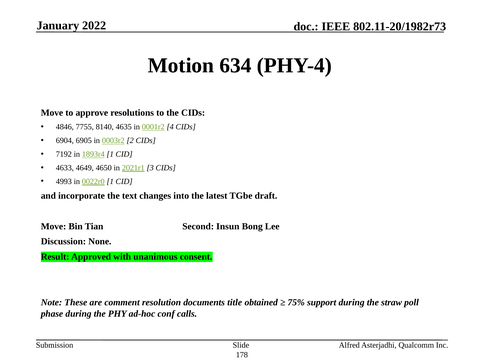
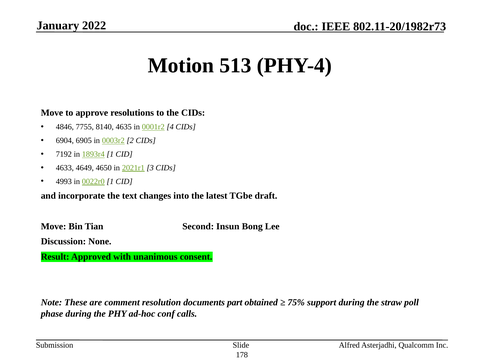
634: 634 -> 513 (236, 65)
title: title -> part (235, 302)
